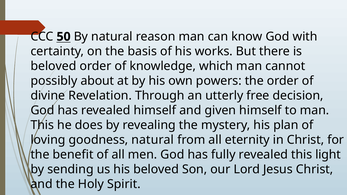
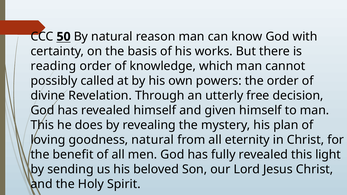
beloved: beloved -> reading (53, 66)
about: about -> called (97, 81)
